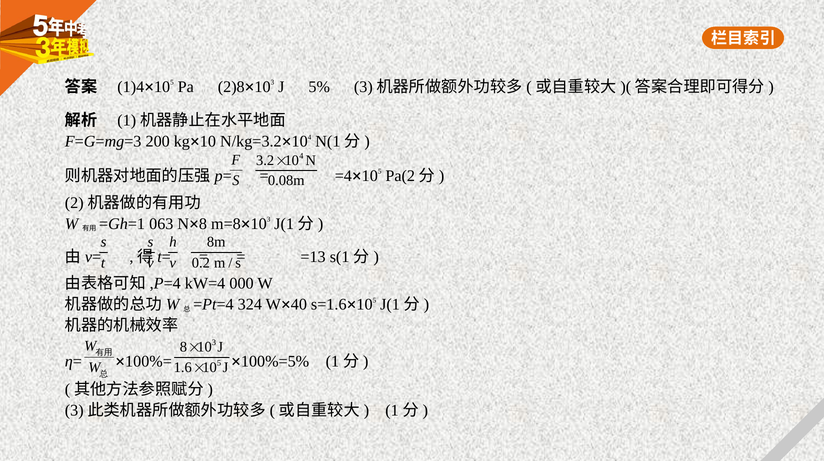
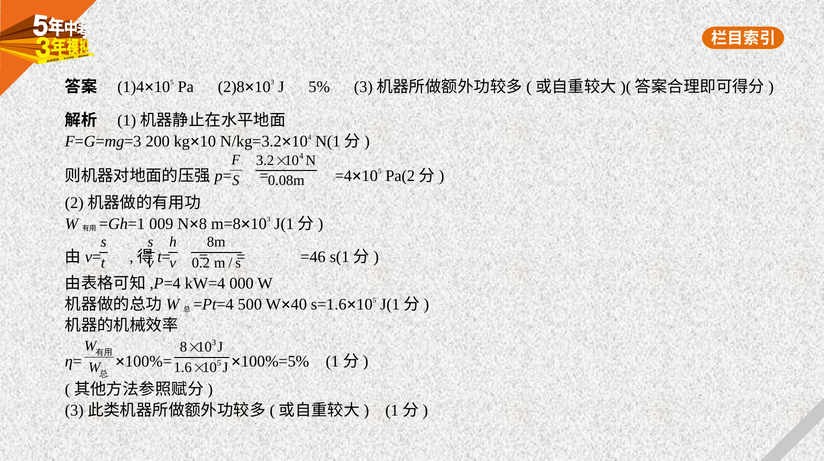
063: 063 -> 009 (161, 224)
=13: =13 -> =46 (313, 257)
324: 324 -> 500 (250, 304)
